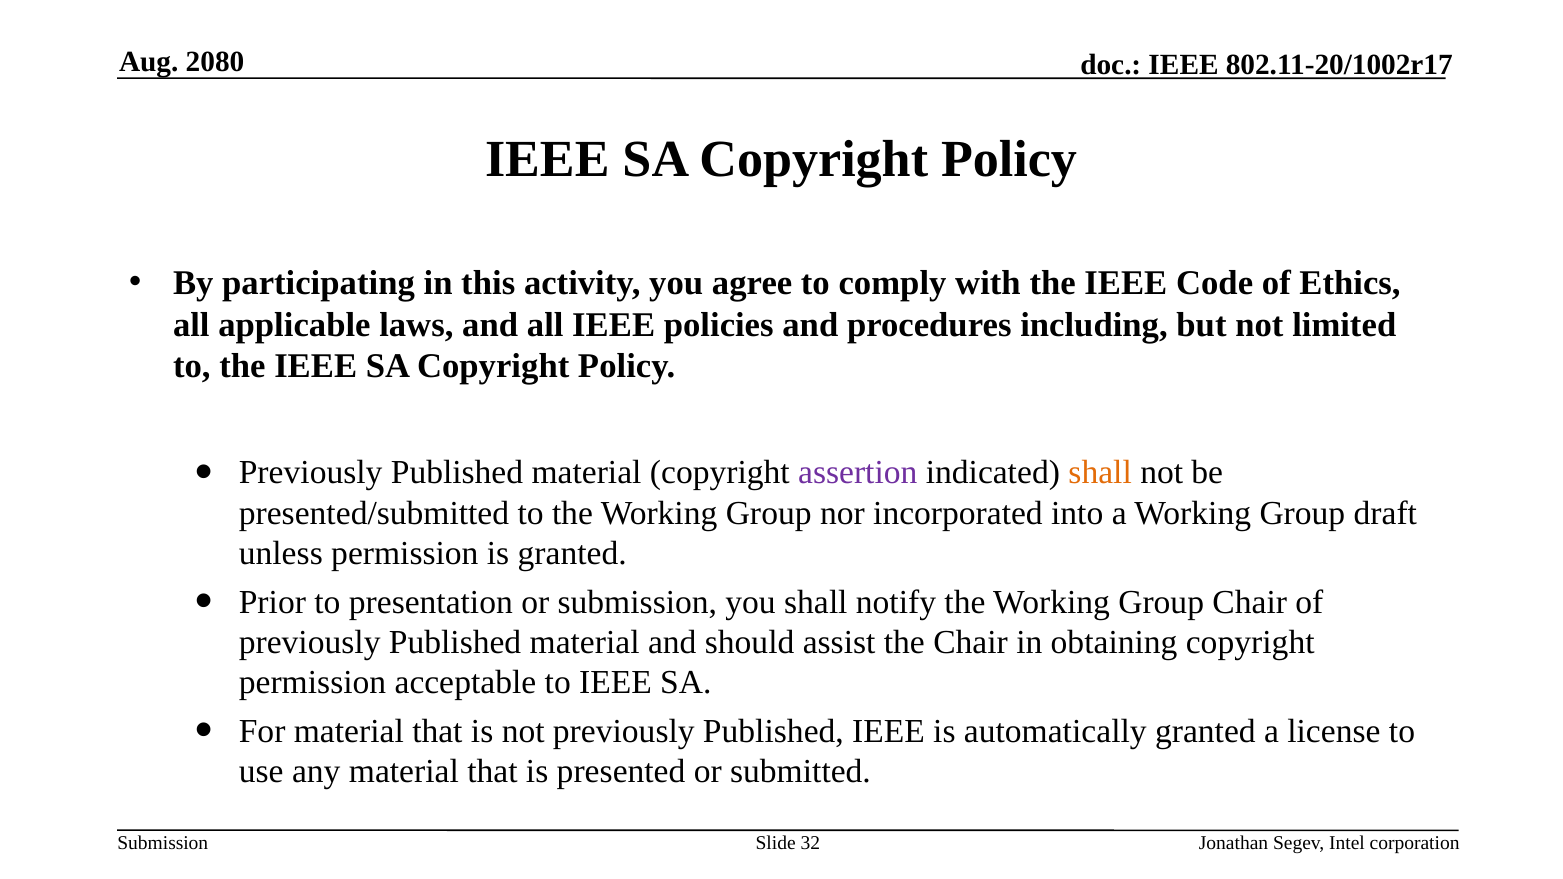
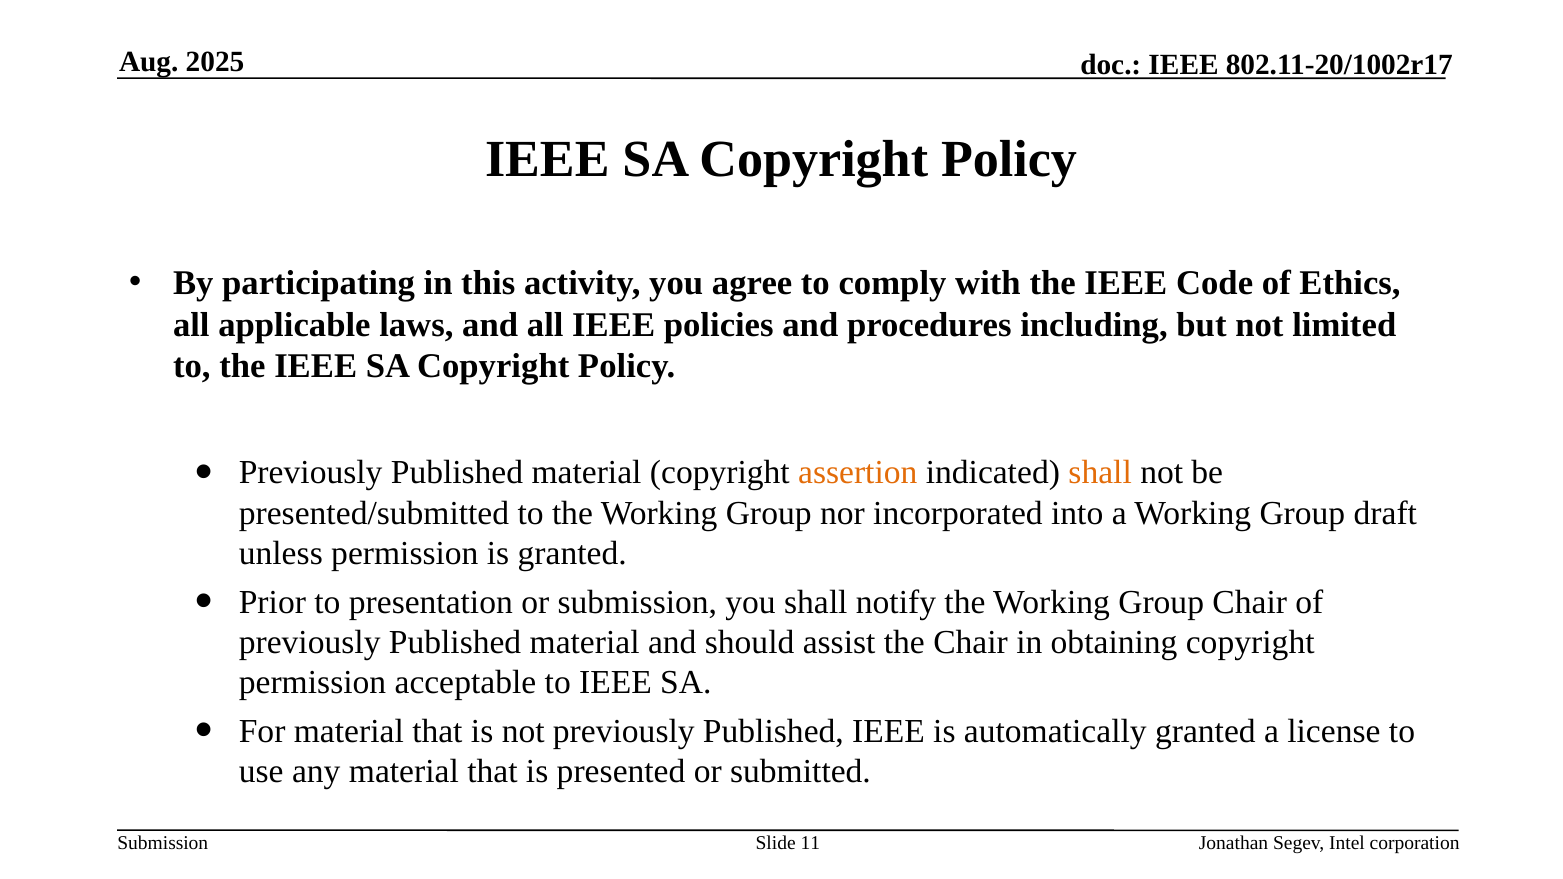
2080: 2080 -> 2025 (215, 62)
assertion colour: purple -> orange (858, 473)
32: 32 -> 11 (810, 843)
